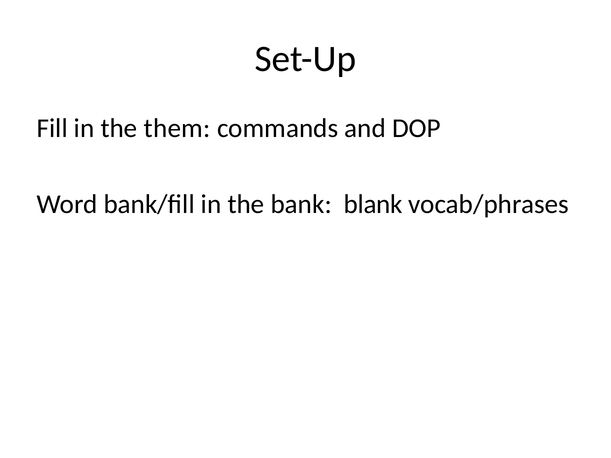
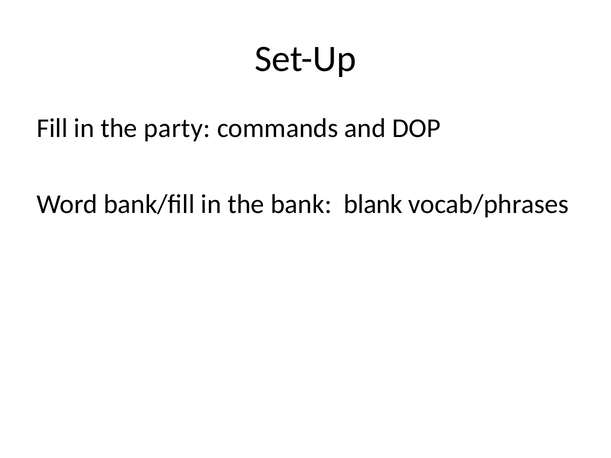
them: them -> party (177, 128)
